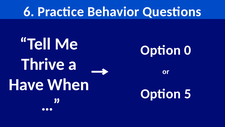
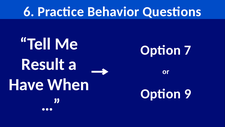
0: 0 -> 7 (188, 50)
Thrive: Thrive -> Result (43, 64)
5: 5 -> 9 (188, 93)
